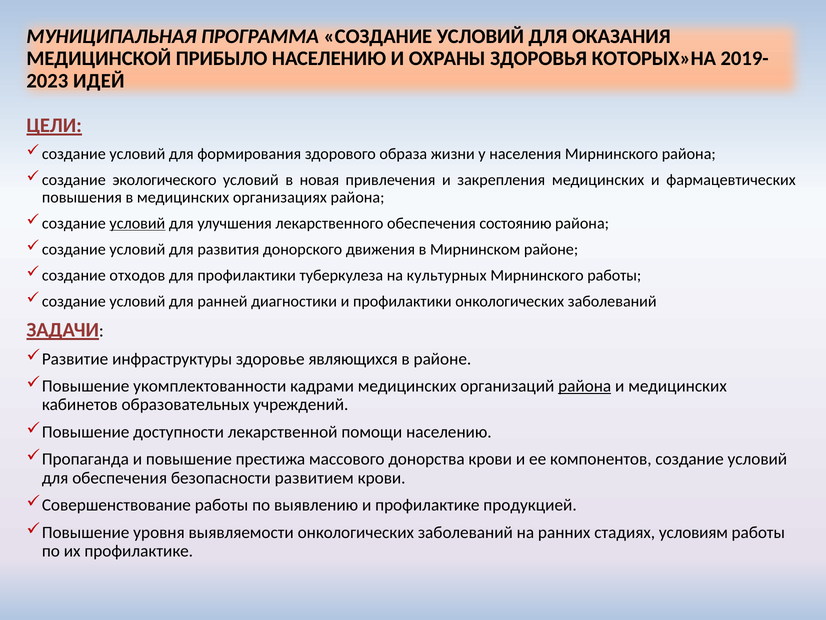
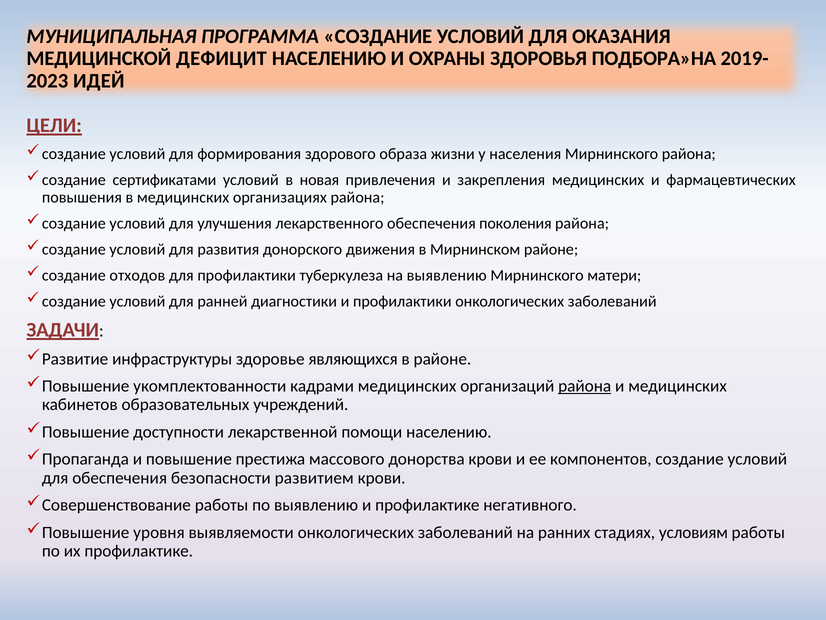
ПРИБЫЛО: ПРИБЫЛО -> ДЕФИЦИТ (221, 59)
КОТОРЫХ»НА: КОТОРЫХ»НА -> ПОДБОРА»НА (654, 59)
экологического: экологического -> сертификатами (164, 180)
условий underline: present -> none (137, 223)
состоянию: состоянию -> поколения (515, 223)
на культурных: культурных -> выявлению (447, 275)
Мирнинского работы: работы -> матери (614, 275)
продукцией: продукцией -> негативного (530, 505)
